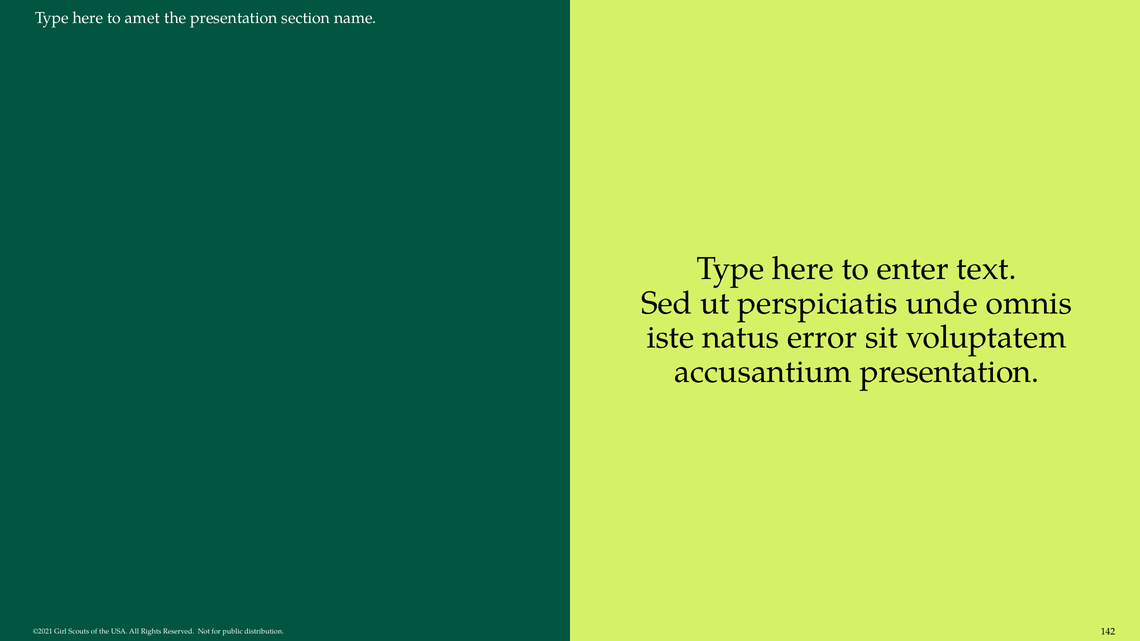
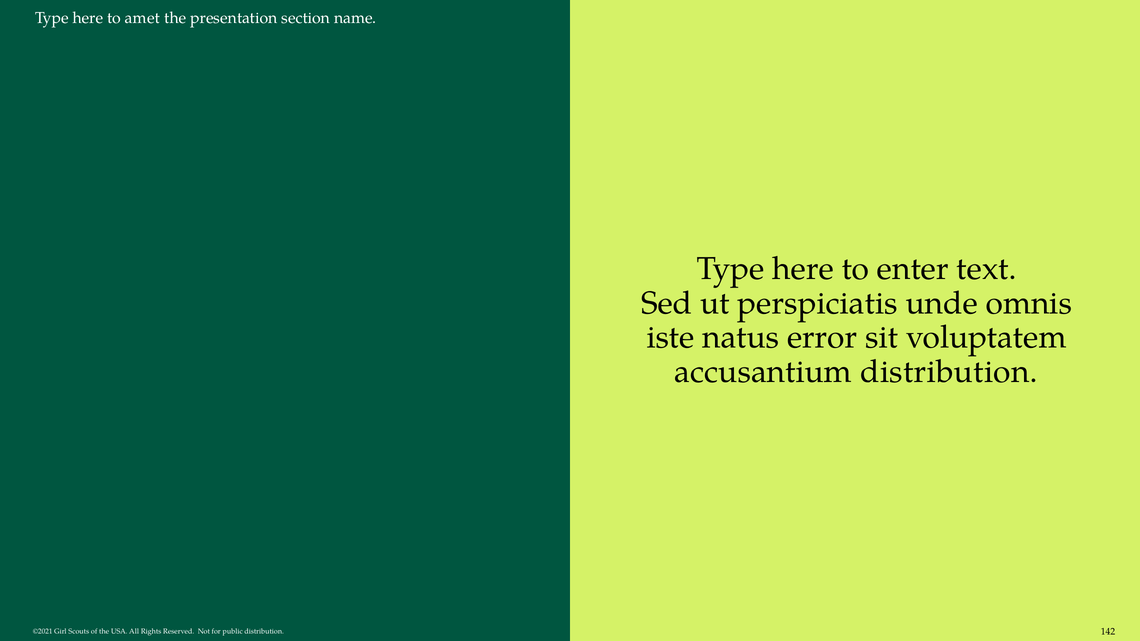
accusantium presentation: presentation -> distribution (949, 372)
